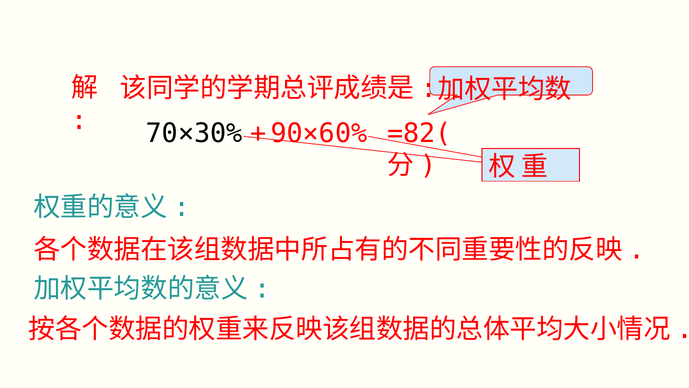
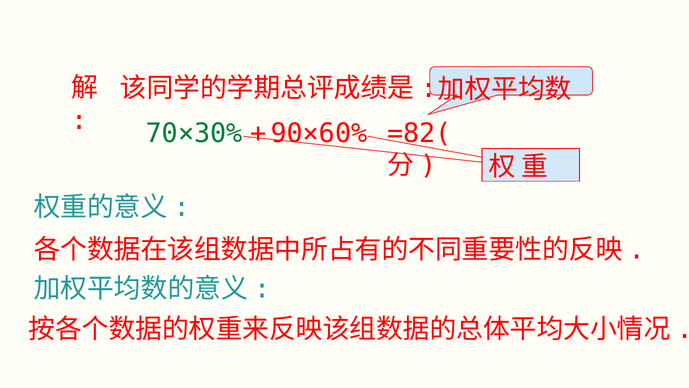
70×30% colour: black -> green (194, 133)
